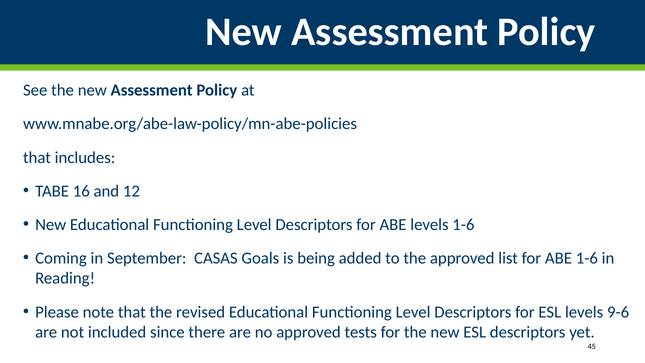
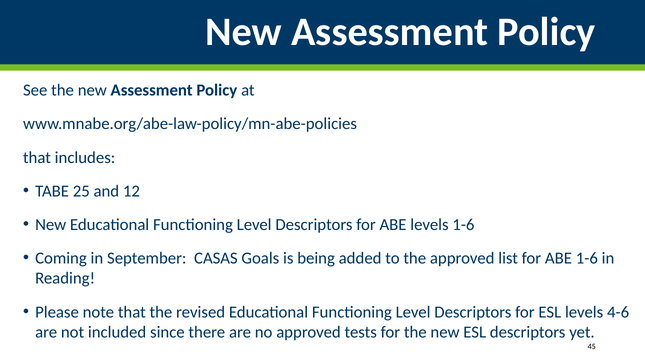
16: 16 -> 25 (81, 191)
9-6: 9-6 -> 4-6 (618, 312)
